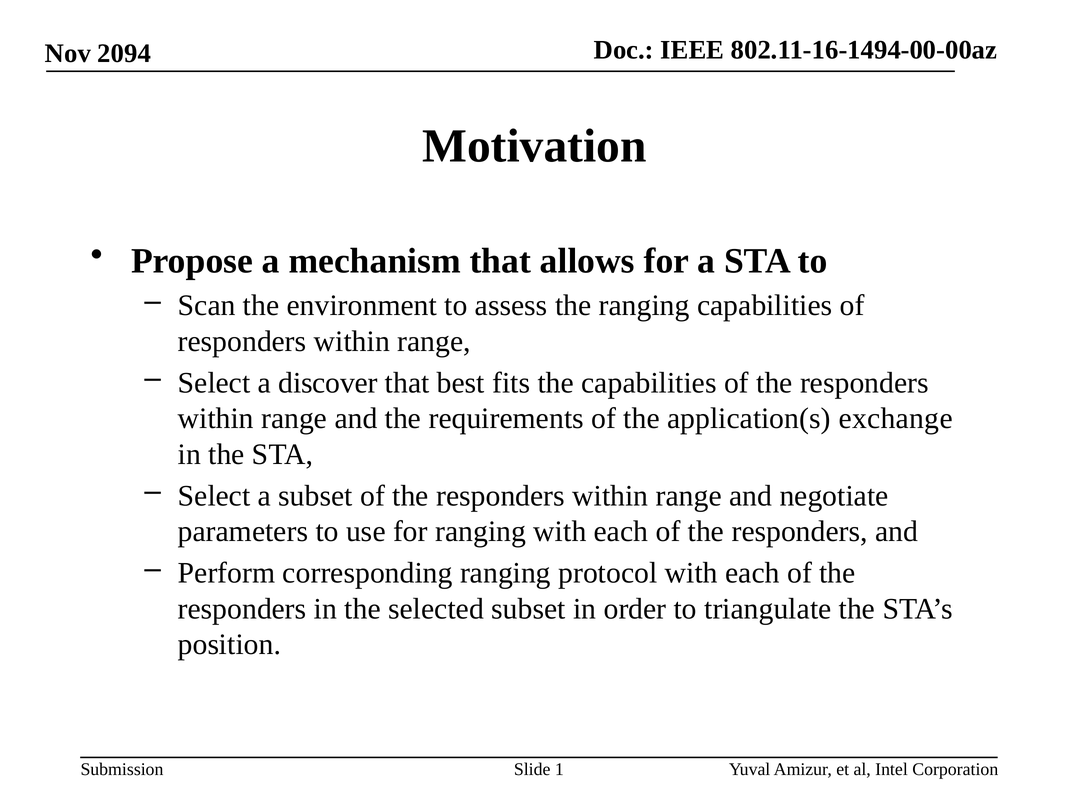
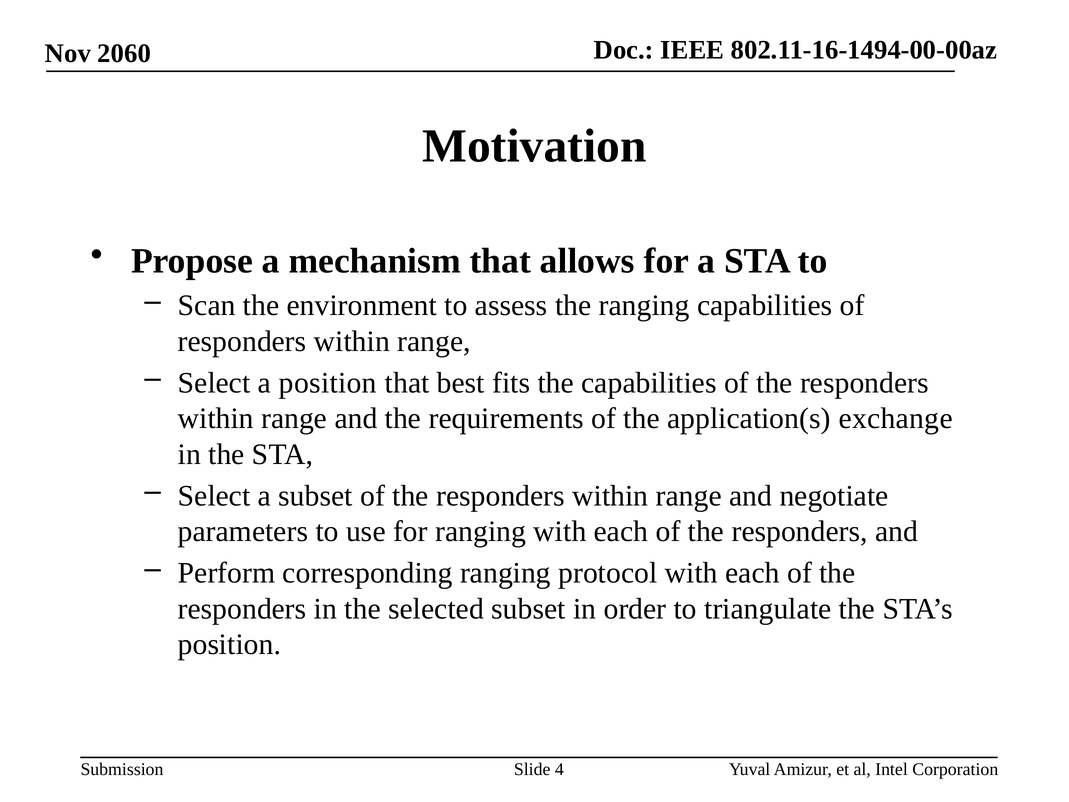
2094: 2094 -> 2060 (124, 54)
a discover: discover -> position (328, 383)
1: 1 -> 4 (559, 769)
